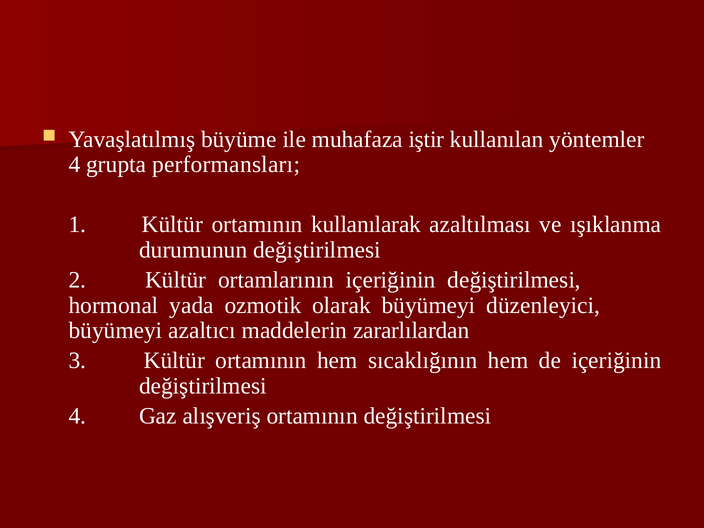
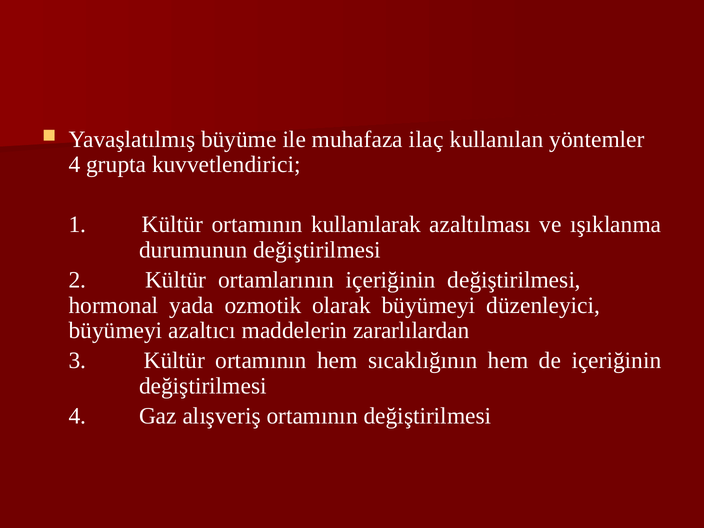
iştir: iştir -> ilaç (426, 139)
performansları: performansları -> kuvvetlendirici (226, 165)
